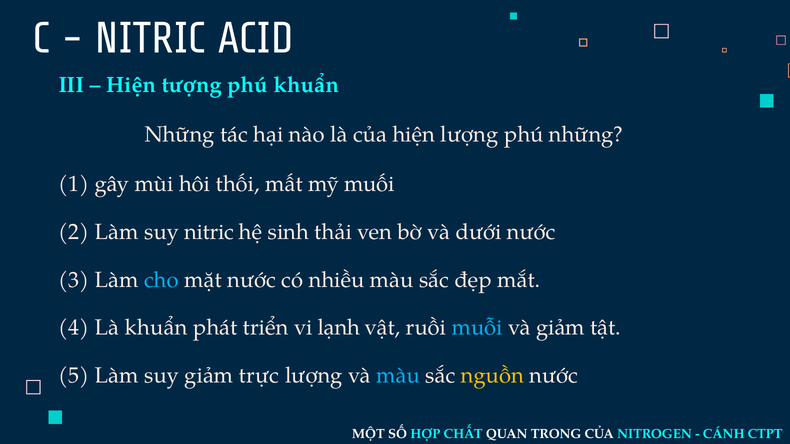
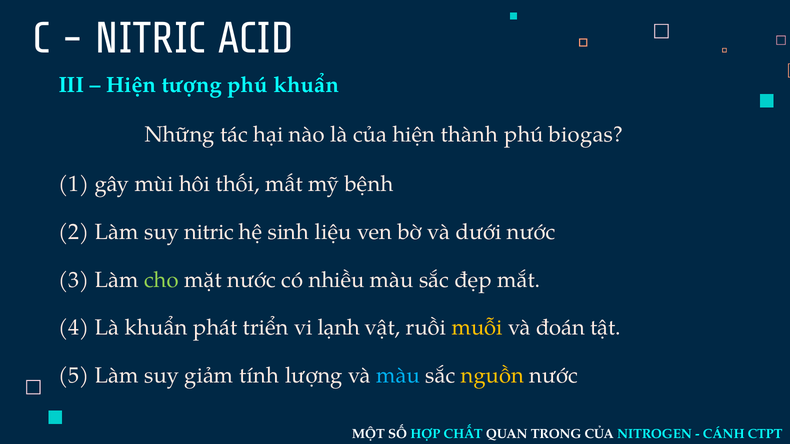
hiện lượng: lượng -> thành (470, 135)
phú những: những -> biogas (586, 135)
muối: muối -> bệnh (369, 184)
thải: thải -> liệu (333, 232)
cho colour: light blue -> light green (161, 280)
muỗi colour: light blue -> yellow (477, 328)
và giảm: giảm -> đoán (561, 328)
trực: trực -> tính (259, 376)
